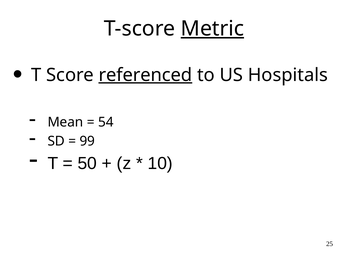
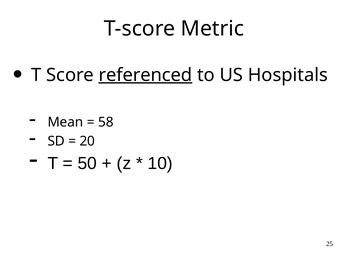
Metric underline: present -> none (212, 29)
54: 54 -> 58 (106, 122)
99: 99 -> 20 (87, 141)
